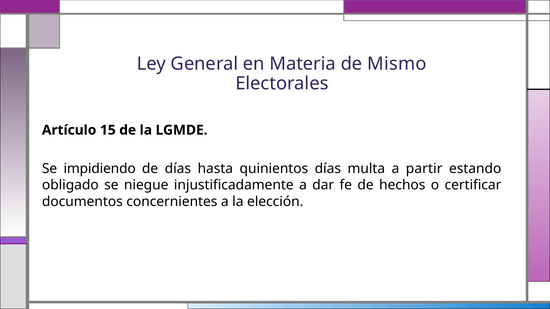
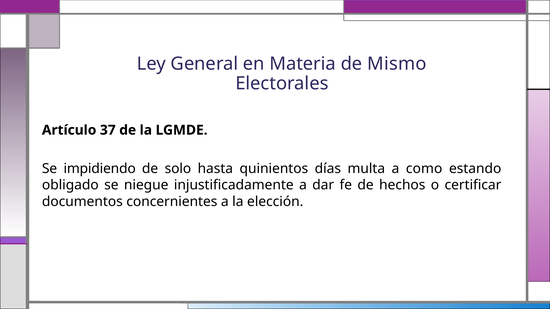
15: 15 -> 37 (108, 130)
de días: días -> solo (178, 169)
partir: partir -> como (424, 169)
